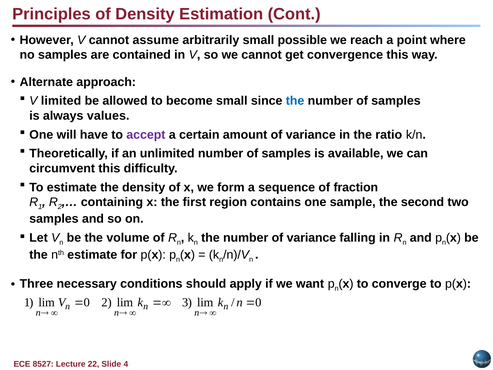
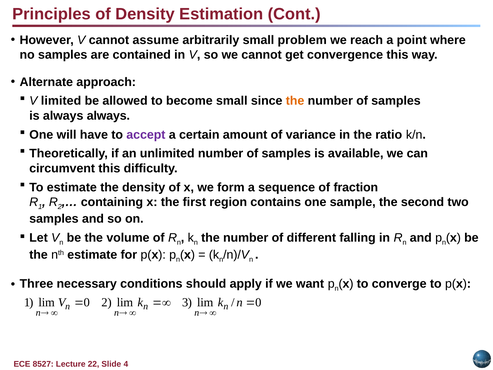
possible: possible -> problem (302, 40)
the colour: blue -> orange (295, 101)
always values: values -> always (108, 116)
number of variance: variance -> different (311, 238)
